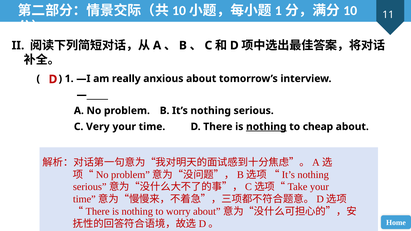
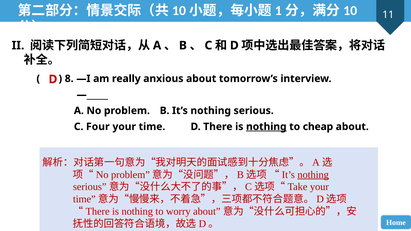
1: 1 -> 8 (69, 79)
Very: Very -> Four (98, 127)
nothing underline: none -> present (313, 175)
